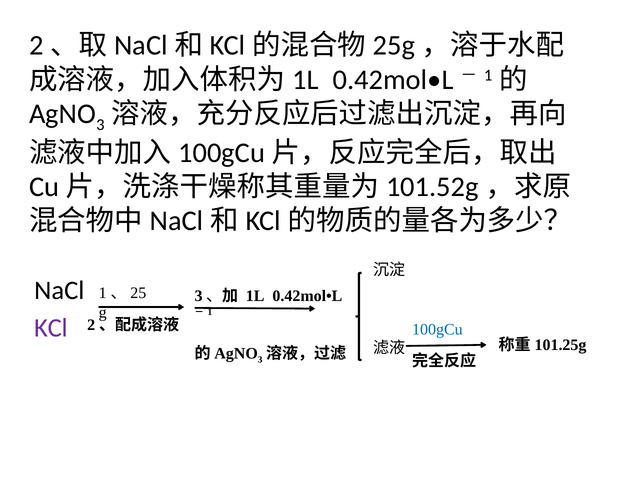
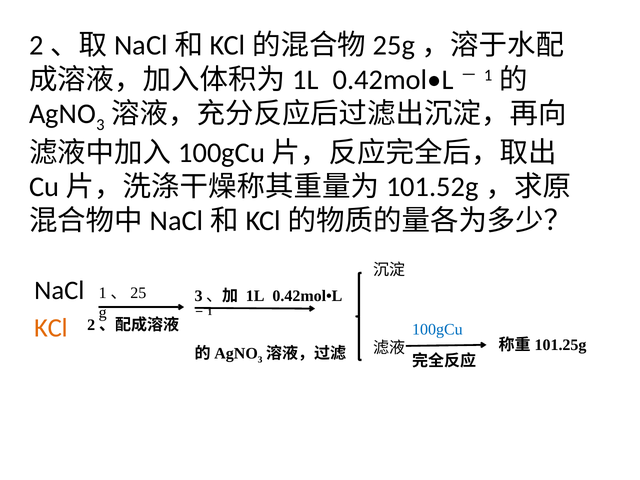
KCl colour: purple -> orange (51, 328)
